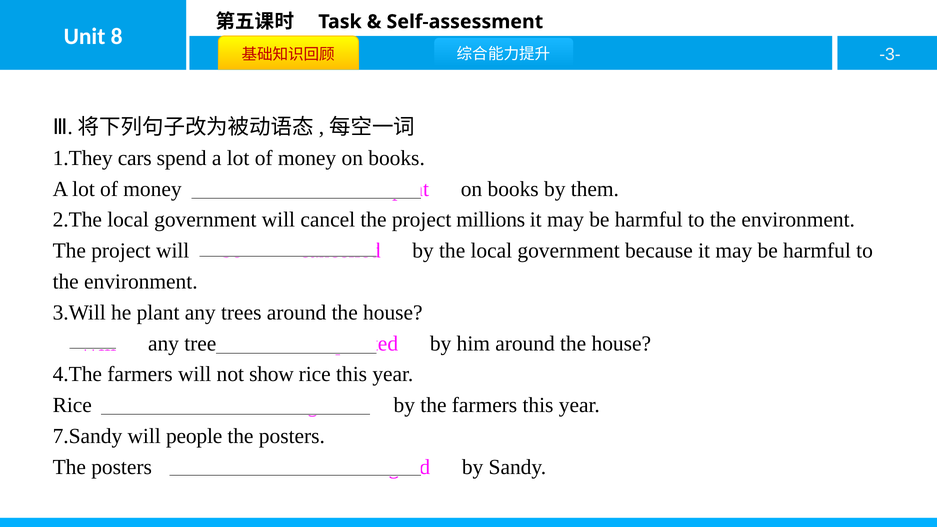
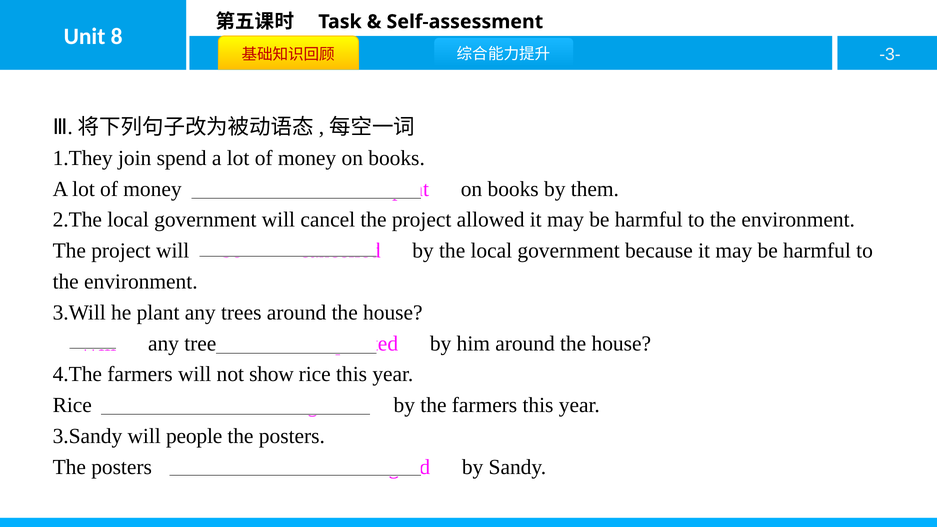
cars: cars -> join (135, 158)
millions: millions -> allowed (491, 220)
7.Sandy: 7.Sandy -> 3.Sandy (87, 436)
